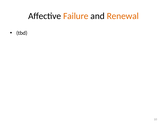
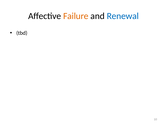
Renewal colour: orange -> blue (123, 16)
